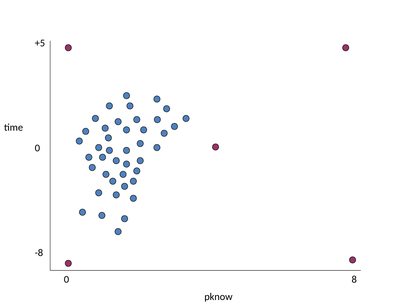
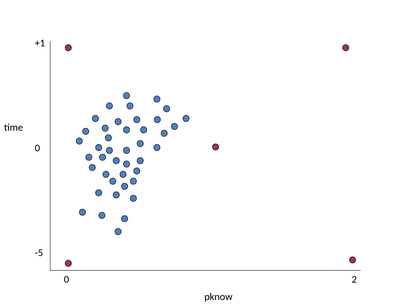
+5: +5 -> +1 (40, 43)
-8: -8 -> -5 (39, 253)
8: 8 -> 2 (354, 280)
